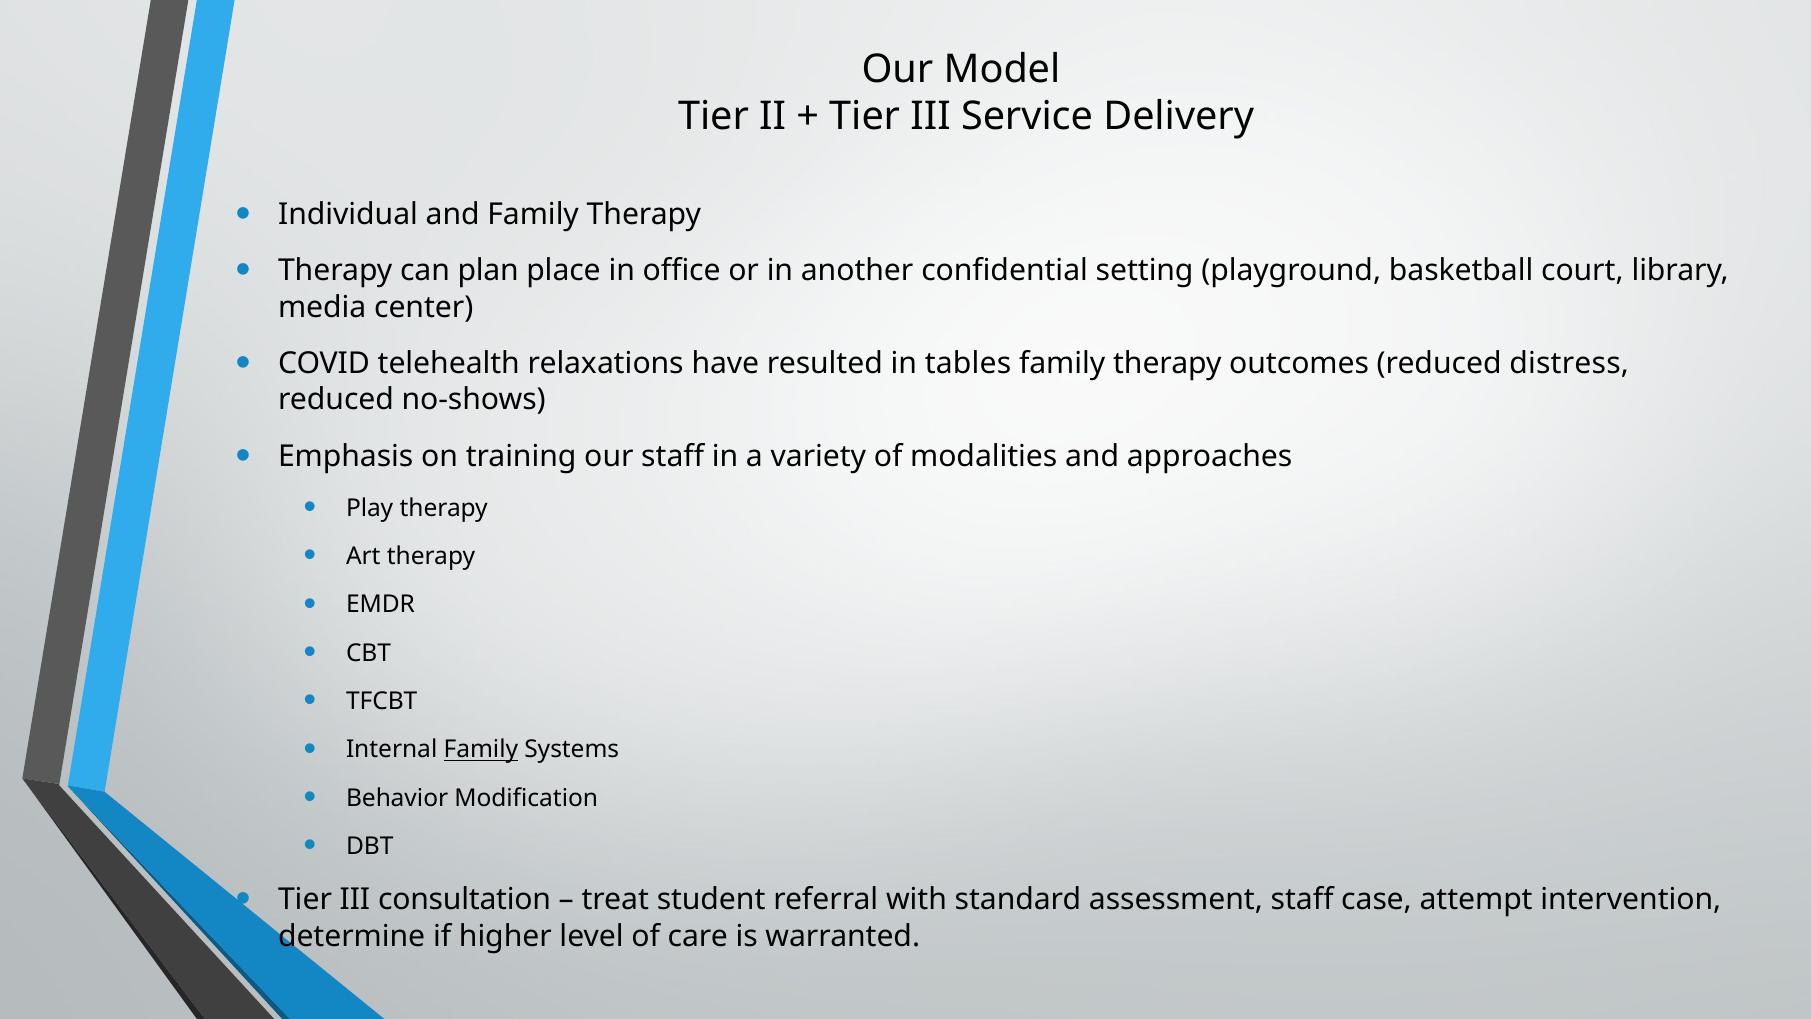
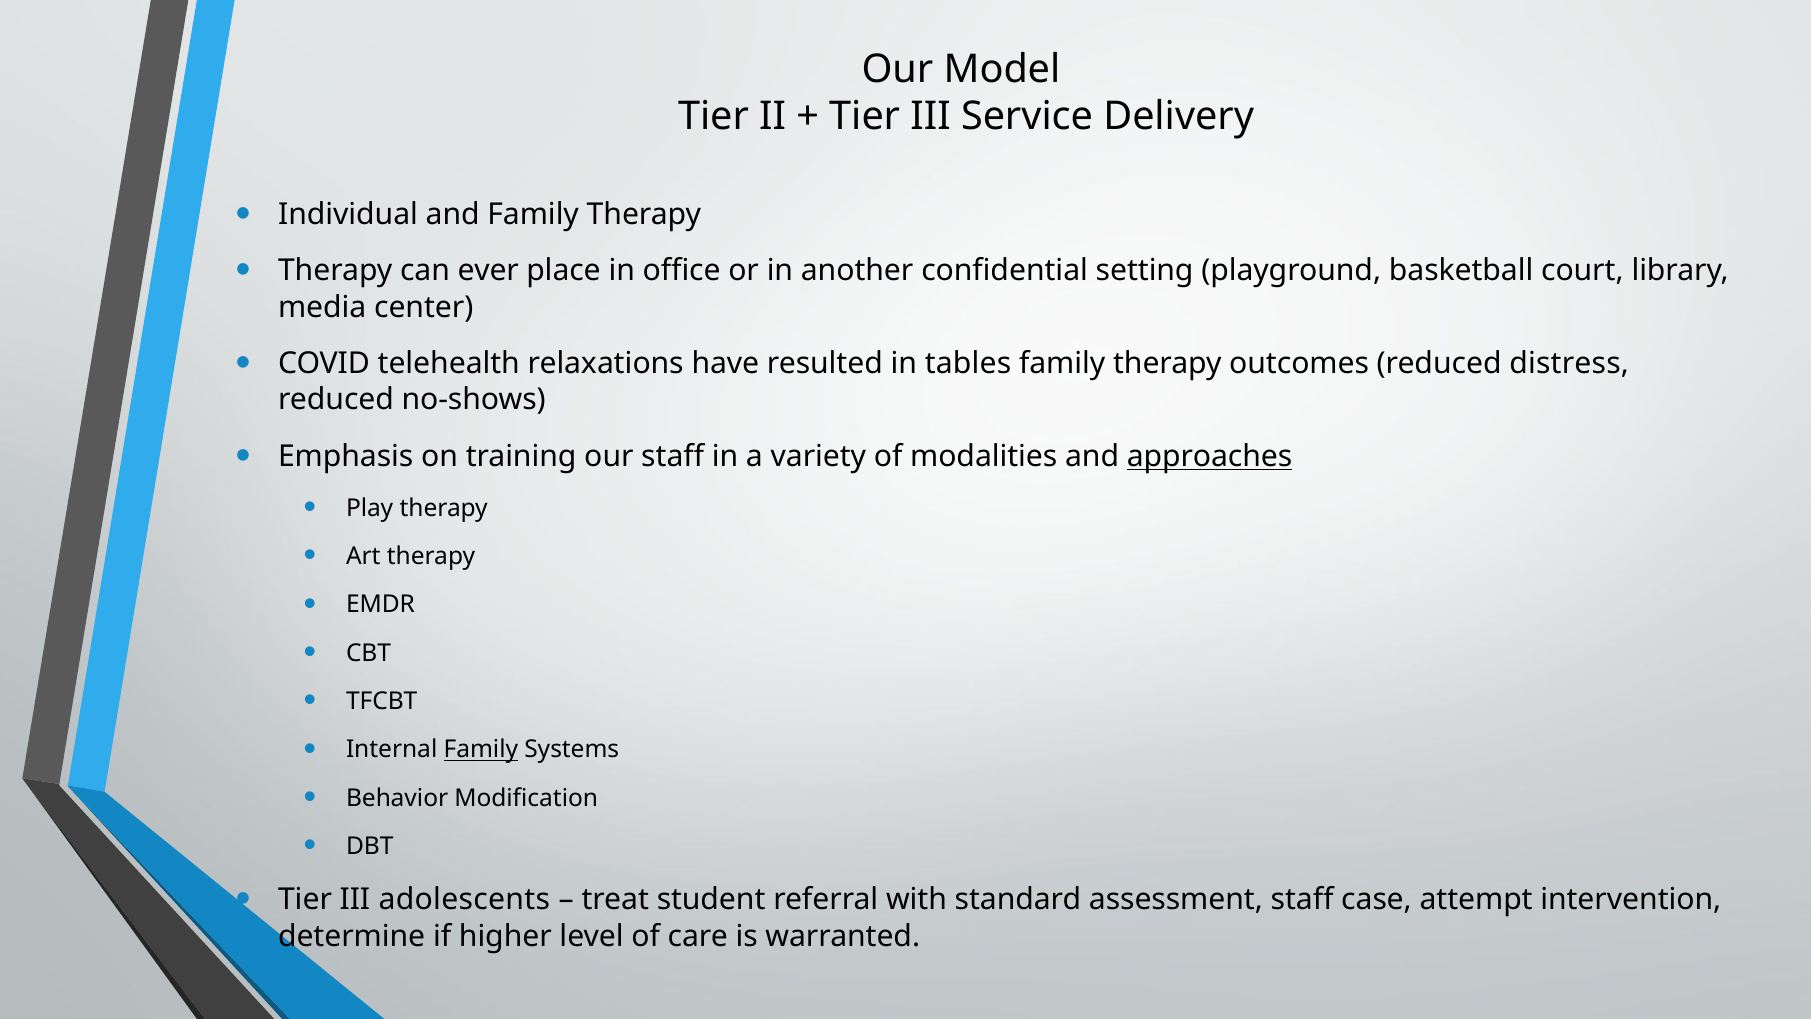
plan: plan -> ever (488, 271)
approaches underline: none -> present (1210, 456)
consultation: consultation -> adolescents (464, 900)
